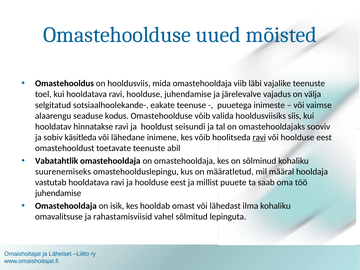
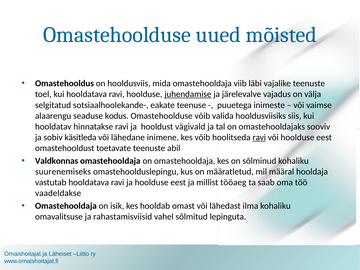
juhendamise underline: none -> present (188, 94)
seisundi: seisundi -> vägivald (190, 127)
Vabatahtlik: Vabatahtlik -> Valdkonnas (57, 161)
puuete: puuete -> tööaeg (233, 182)
juhendamise: juhendamise -> vaadeldakse (58, 193)
